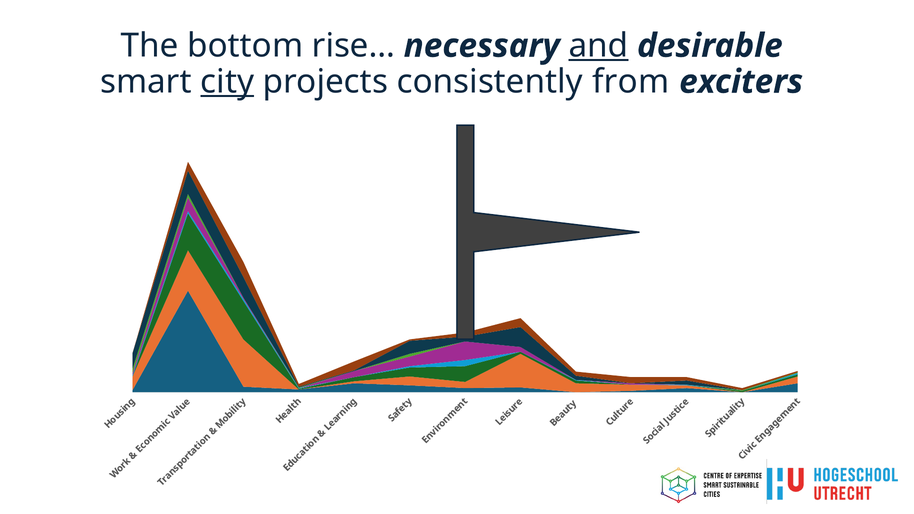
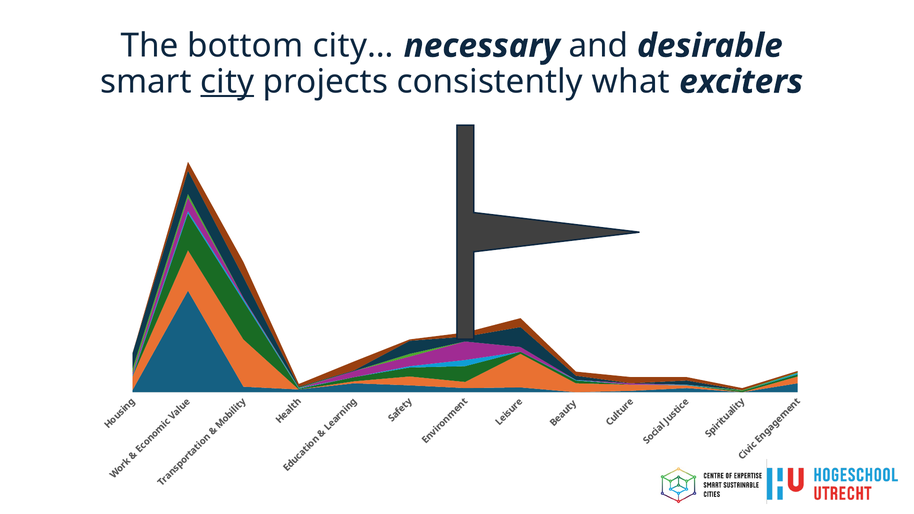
rise…: rise… -> city… (353, 46)
and underline: present -> none (598, 46)
from: from -> what (631, 82)
